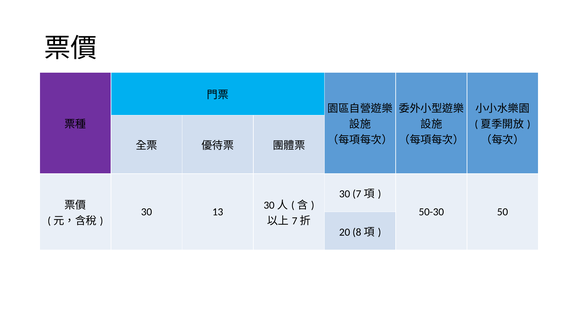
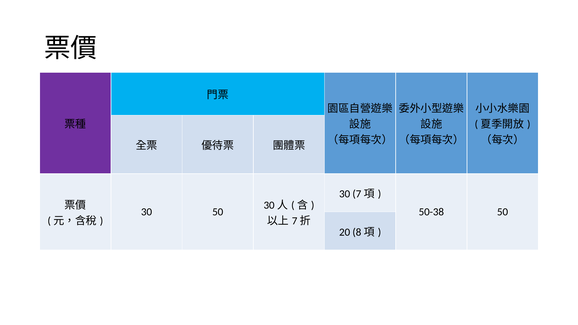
30 13: 13 -> 50 (218, 212)
50-30: 50-30 -> 50-38 (431, 212)
